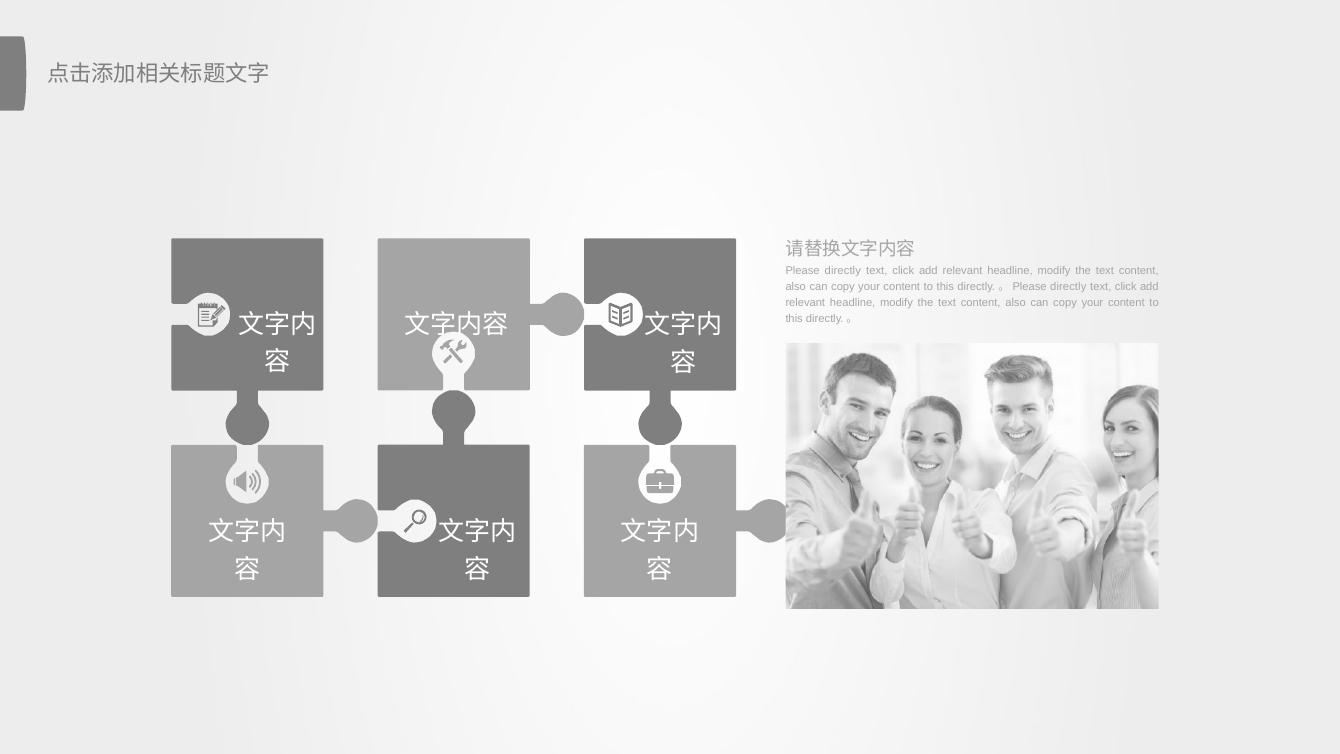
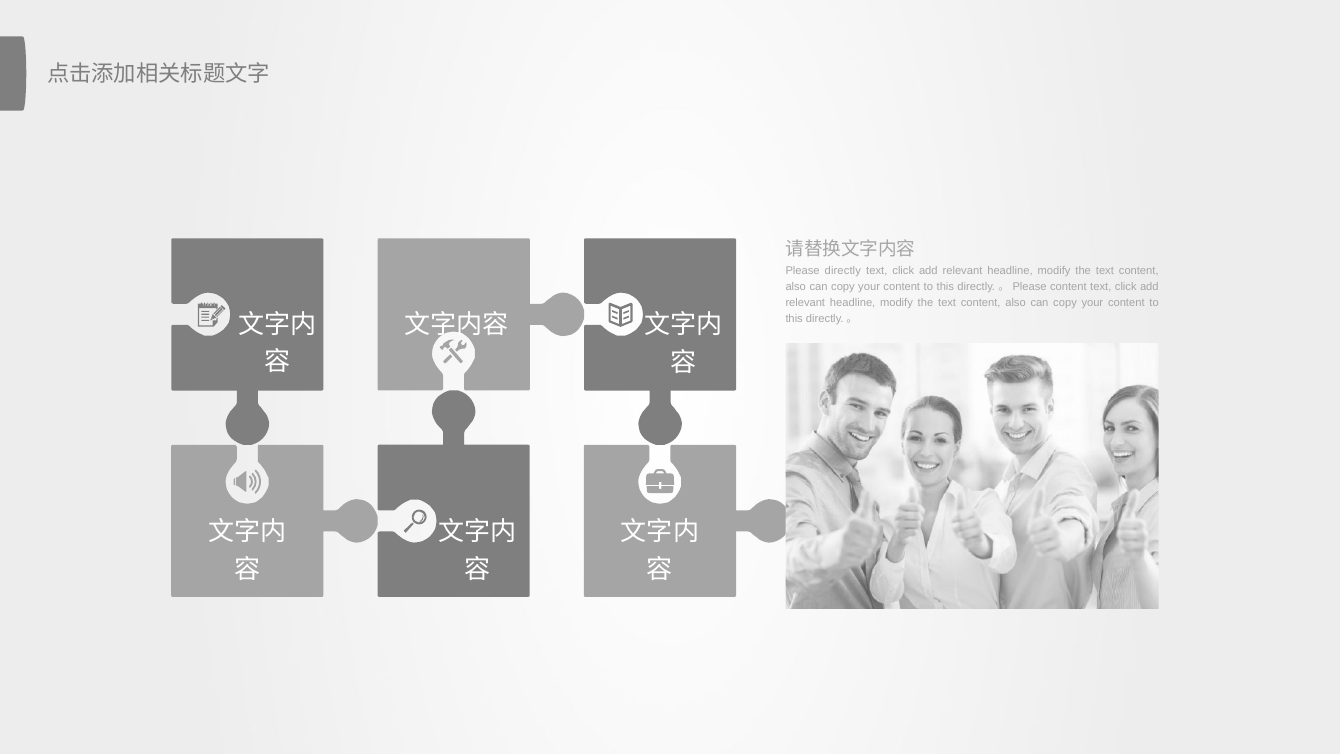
directly: directly -> content (1068, 286)
